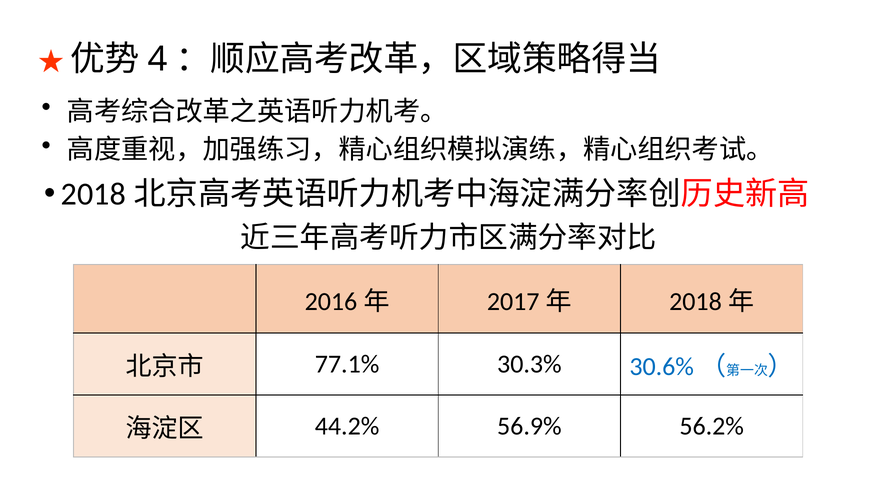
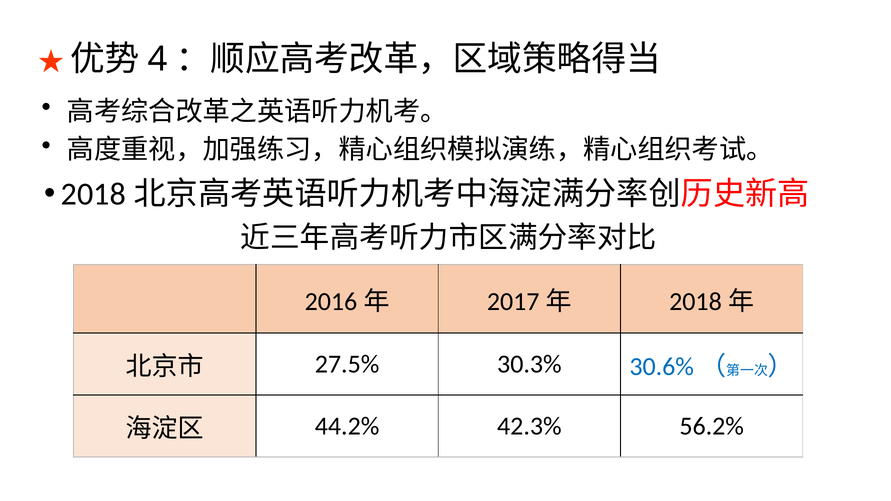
77.1%: 77.1% -> 27.5% (347, 364)
56.9%: 56.9% -> 42.3% (529, 426)
